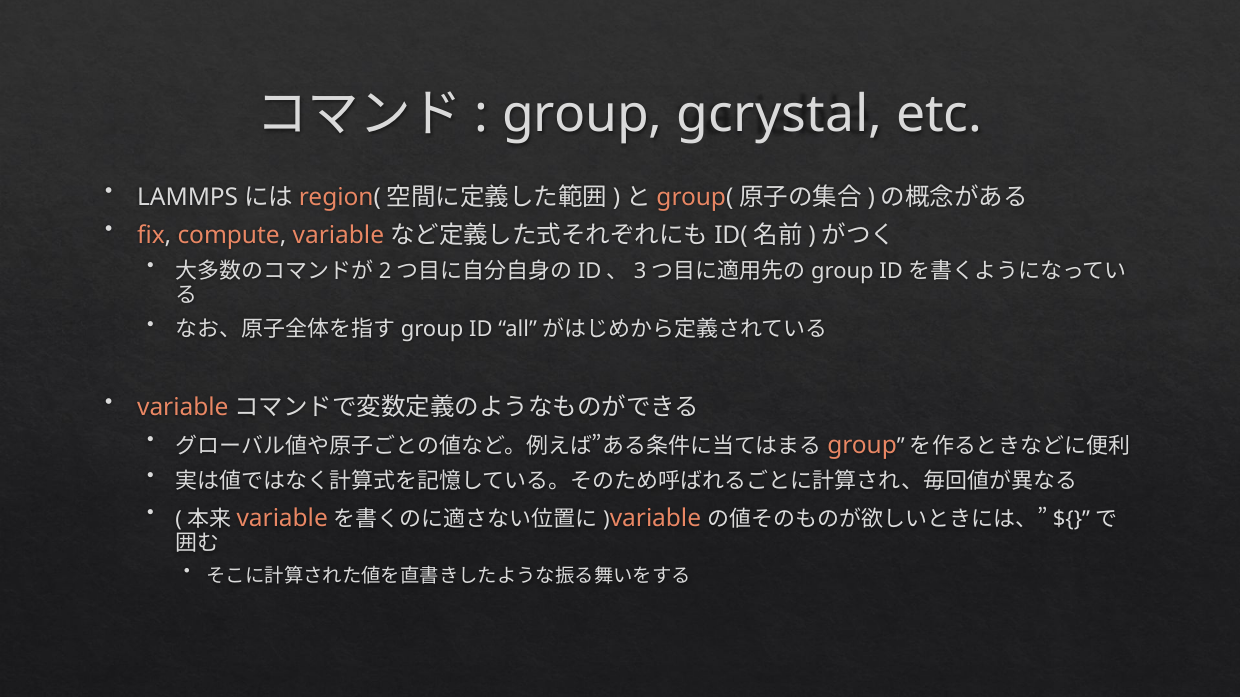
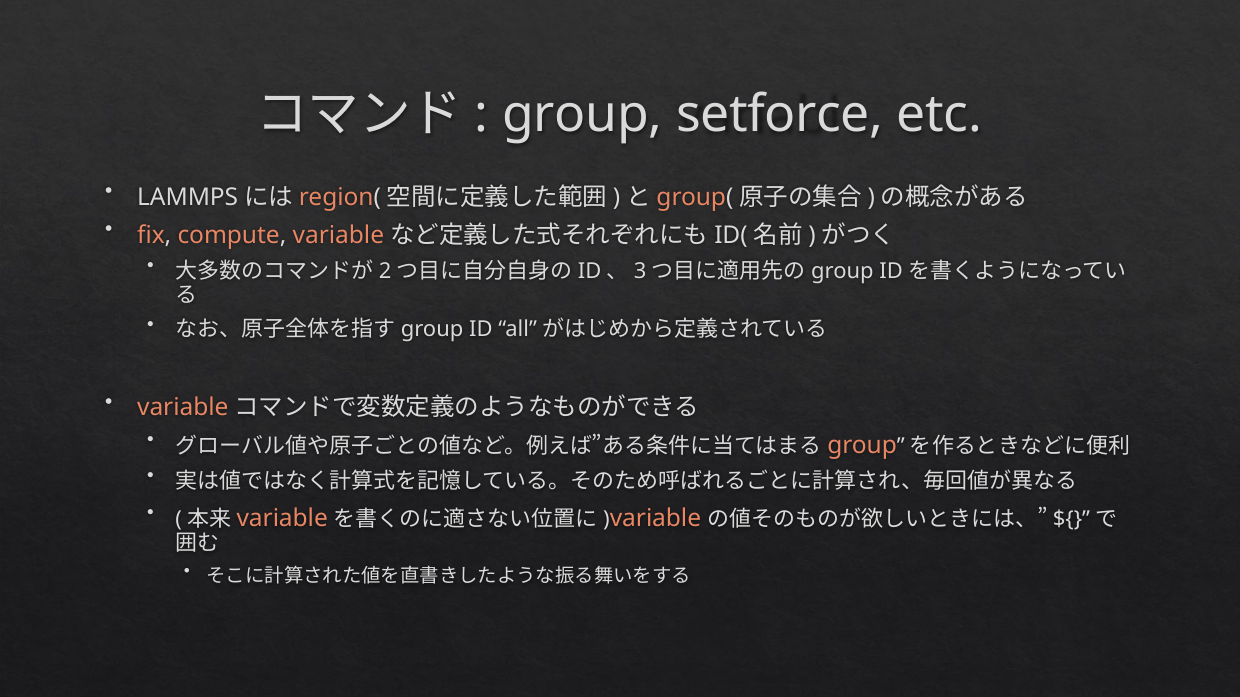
gcrystal: gcrystal -> setforce (780, 115)
